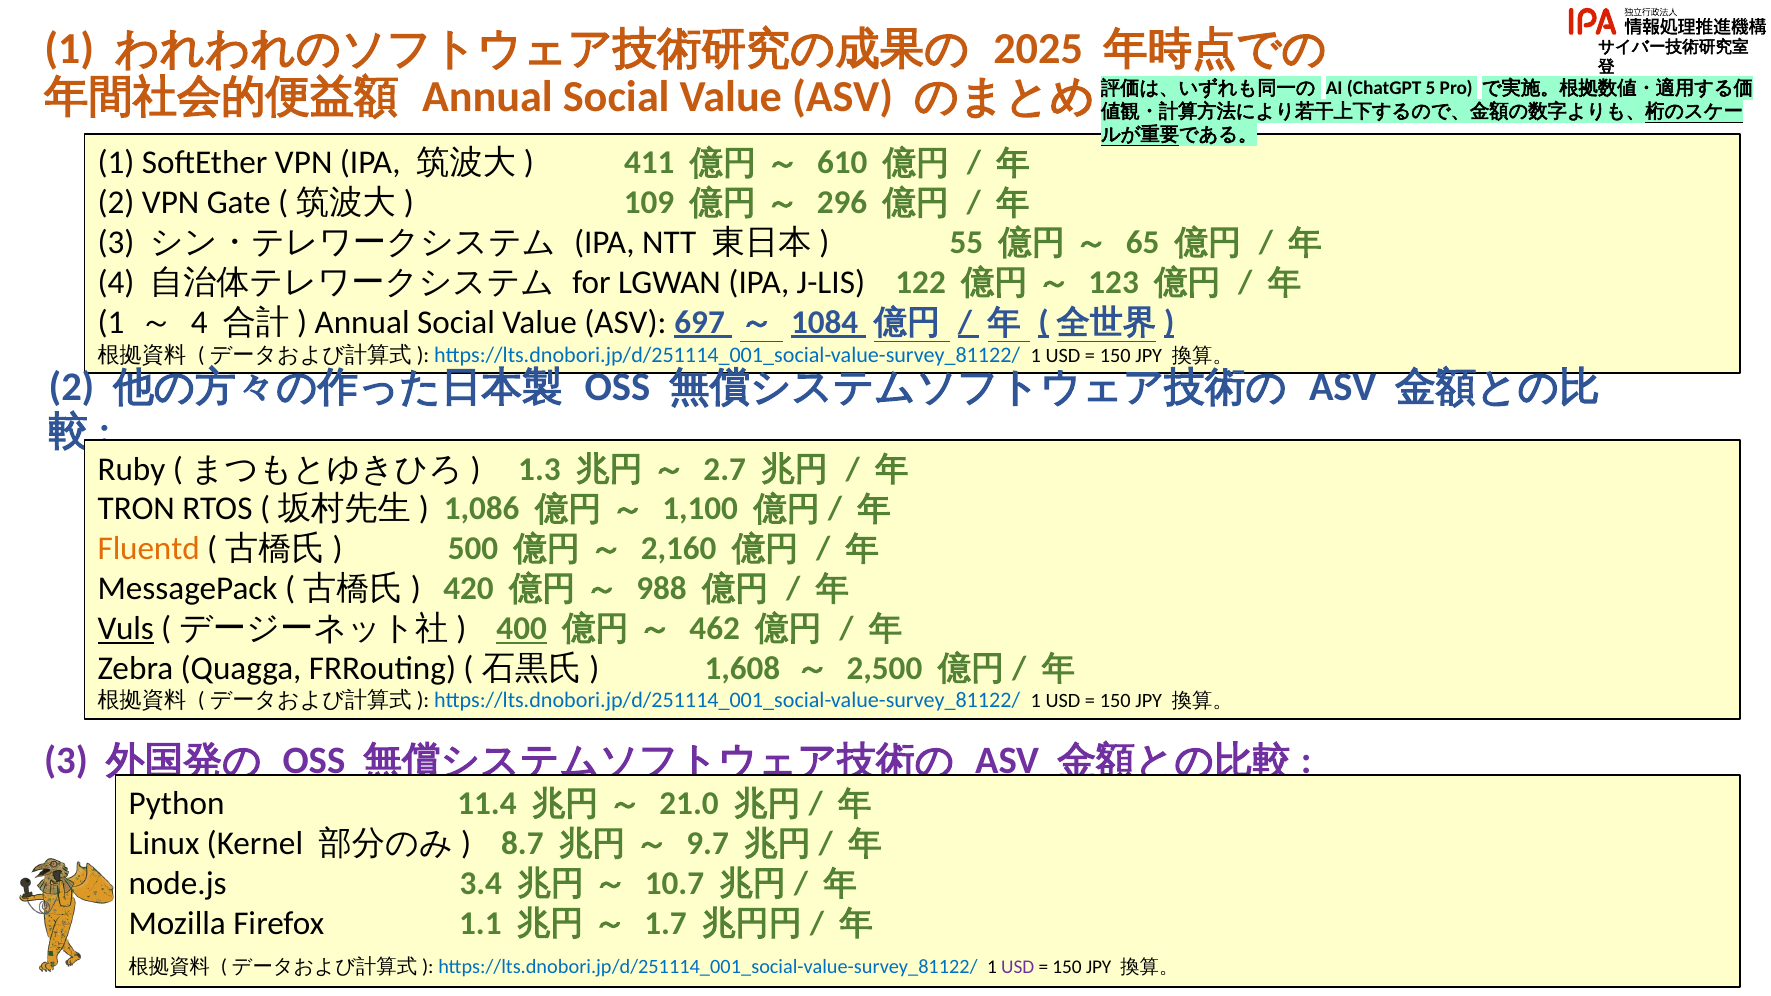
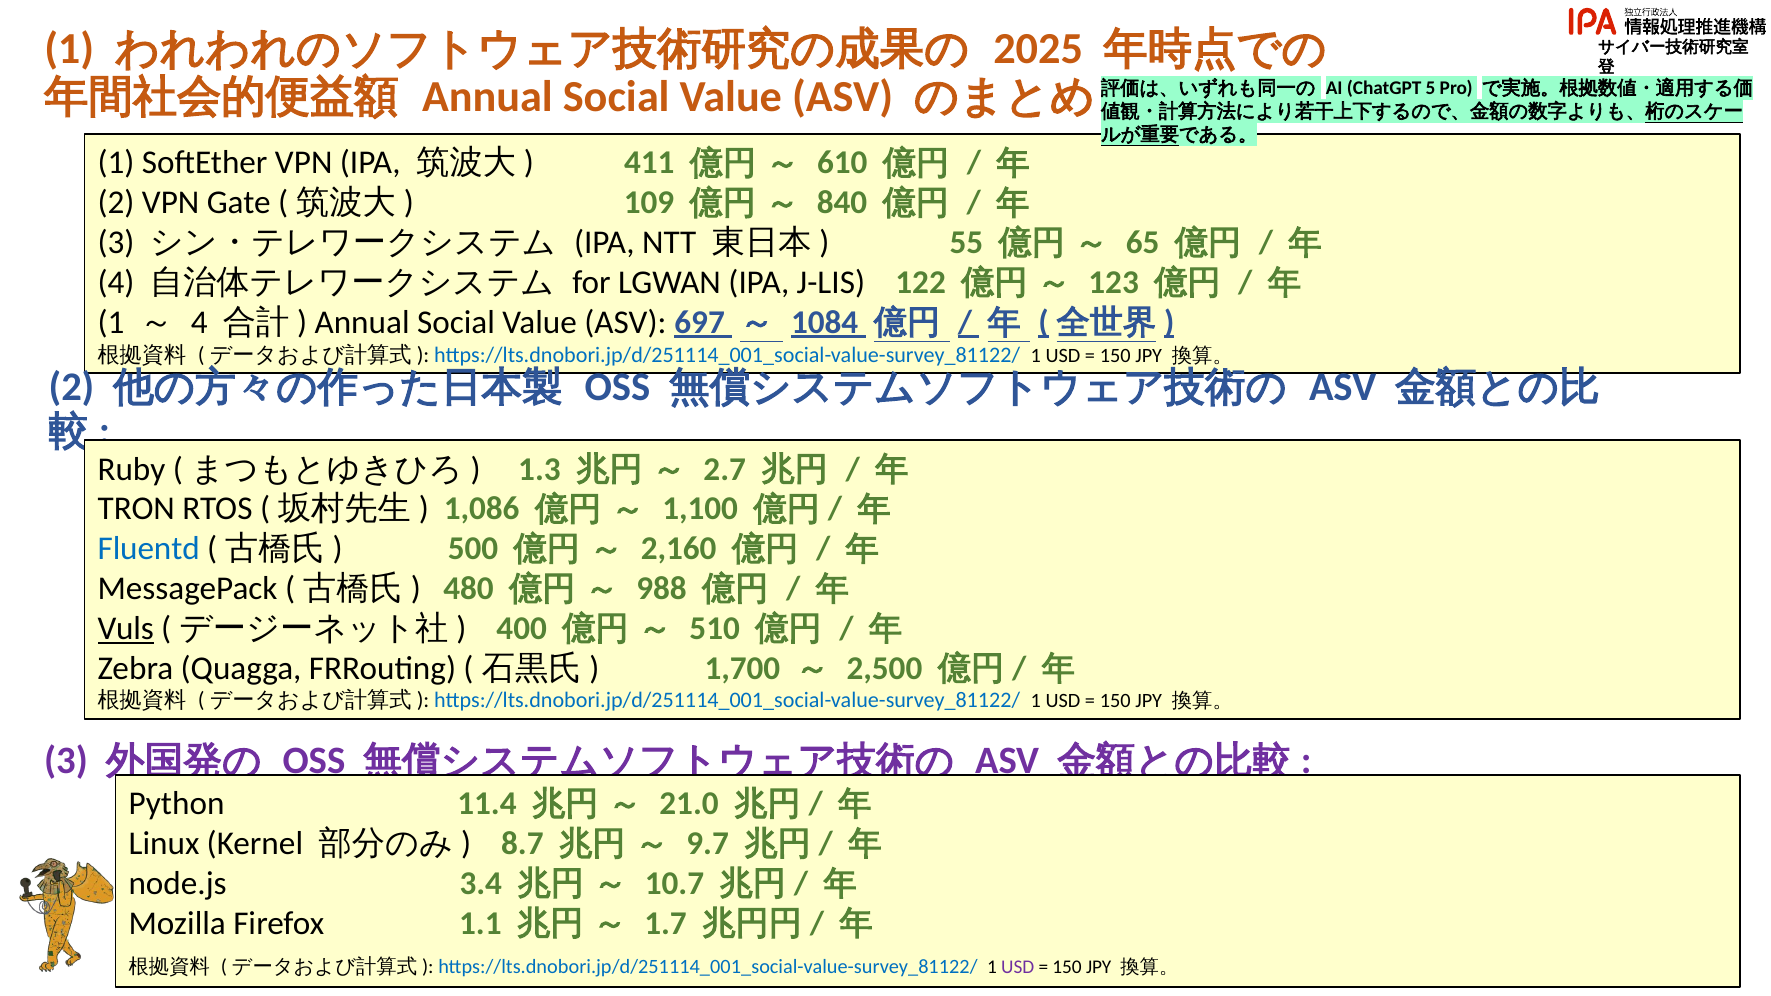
296: 296 -> 840 (842, 203)
Fluentd colour: orange -> blue (149, 549)
420: 420 -> 480 (469, 589)
400 underline: present -> none (522, 629)
462: 462 -> 510 (715, 629)
1,608: 1,608 -> 1,700 (742, 668)
